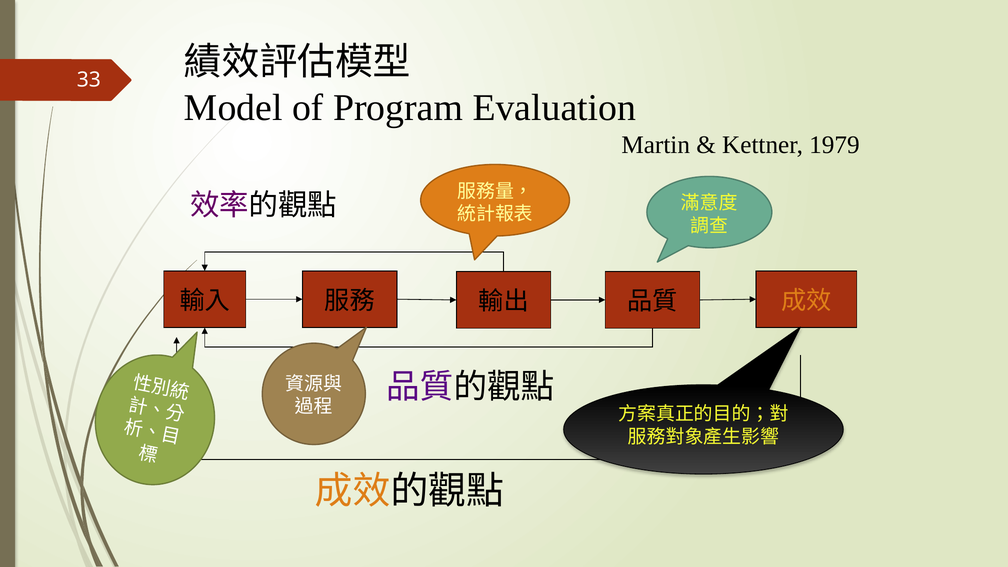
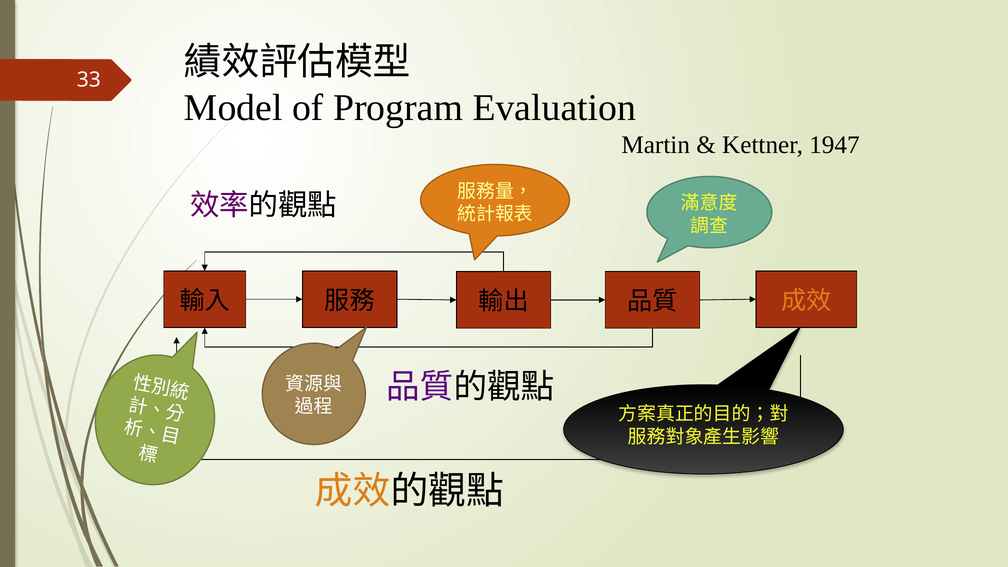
1979: 1979 -> 1947 (834, 145)
